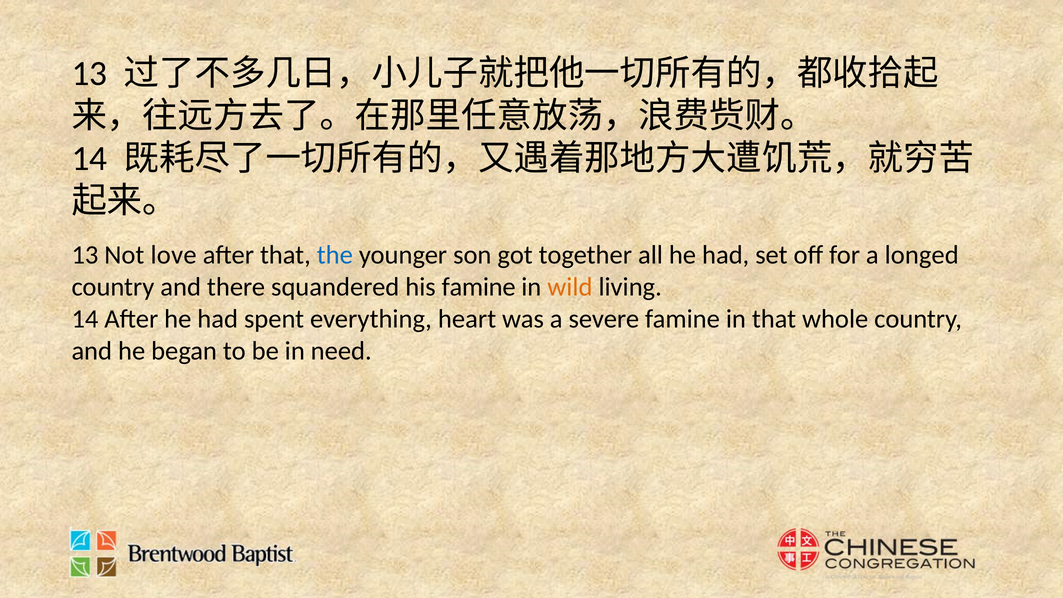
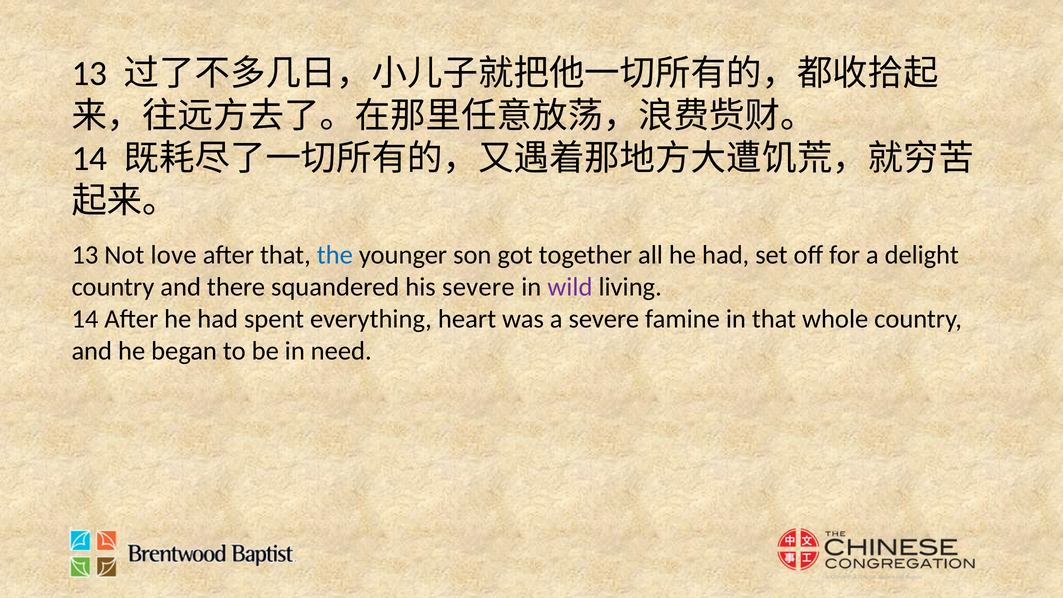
longed: longed -> delight (922, 255)
his famine: famine -> severe (478, 287)
wild colour: orange -> purple (570, 287)
